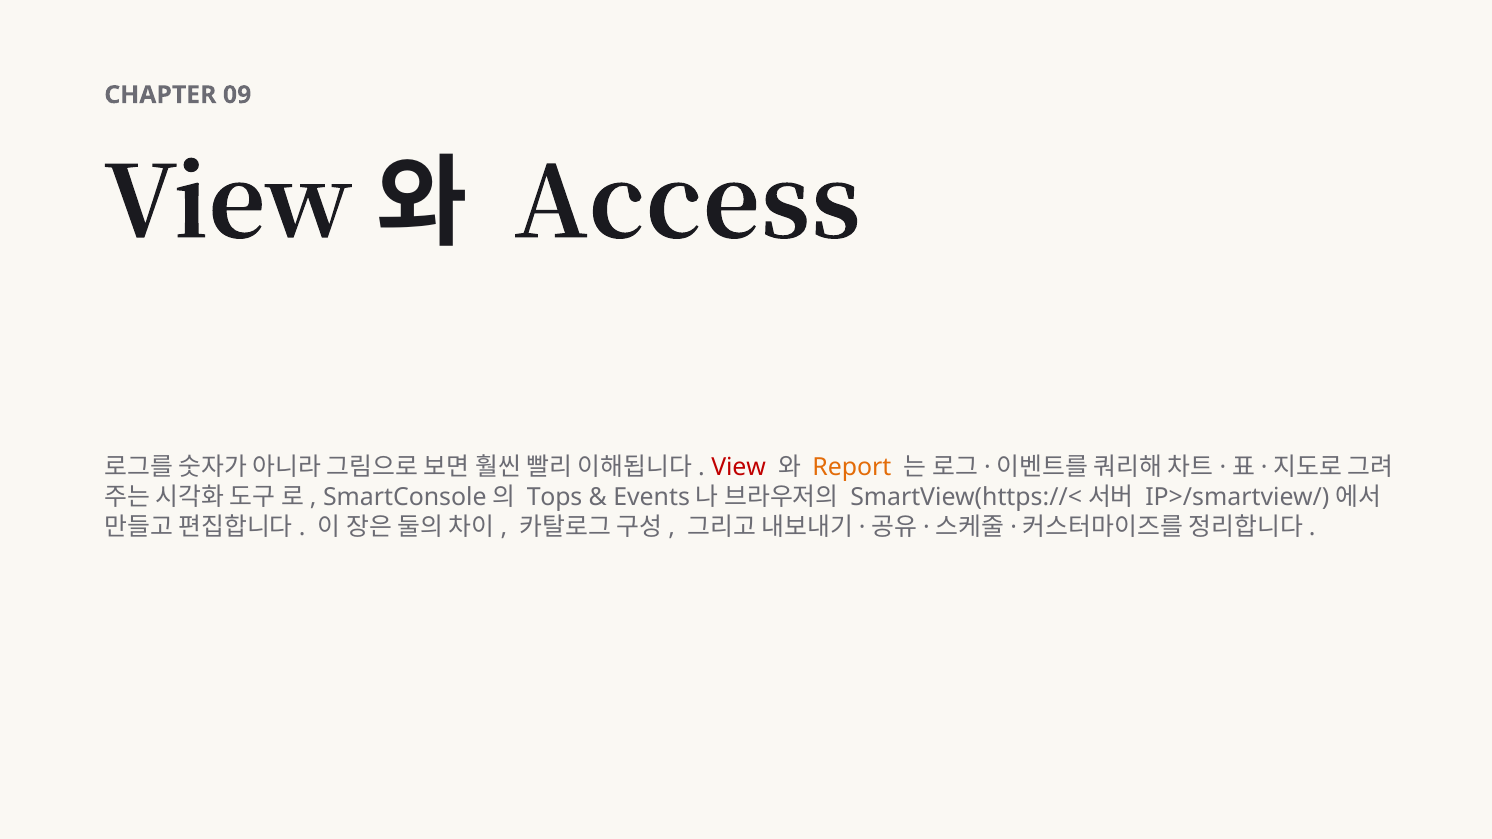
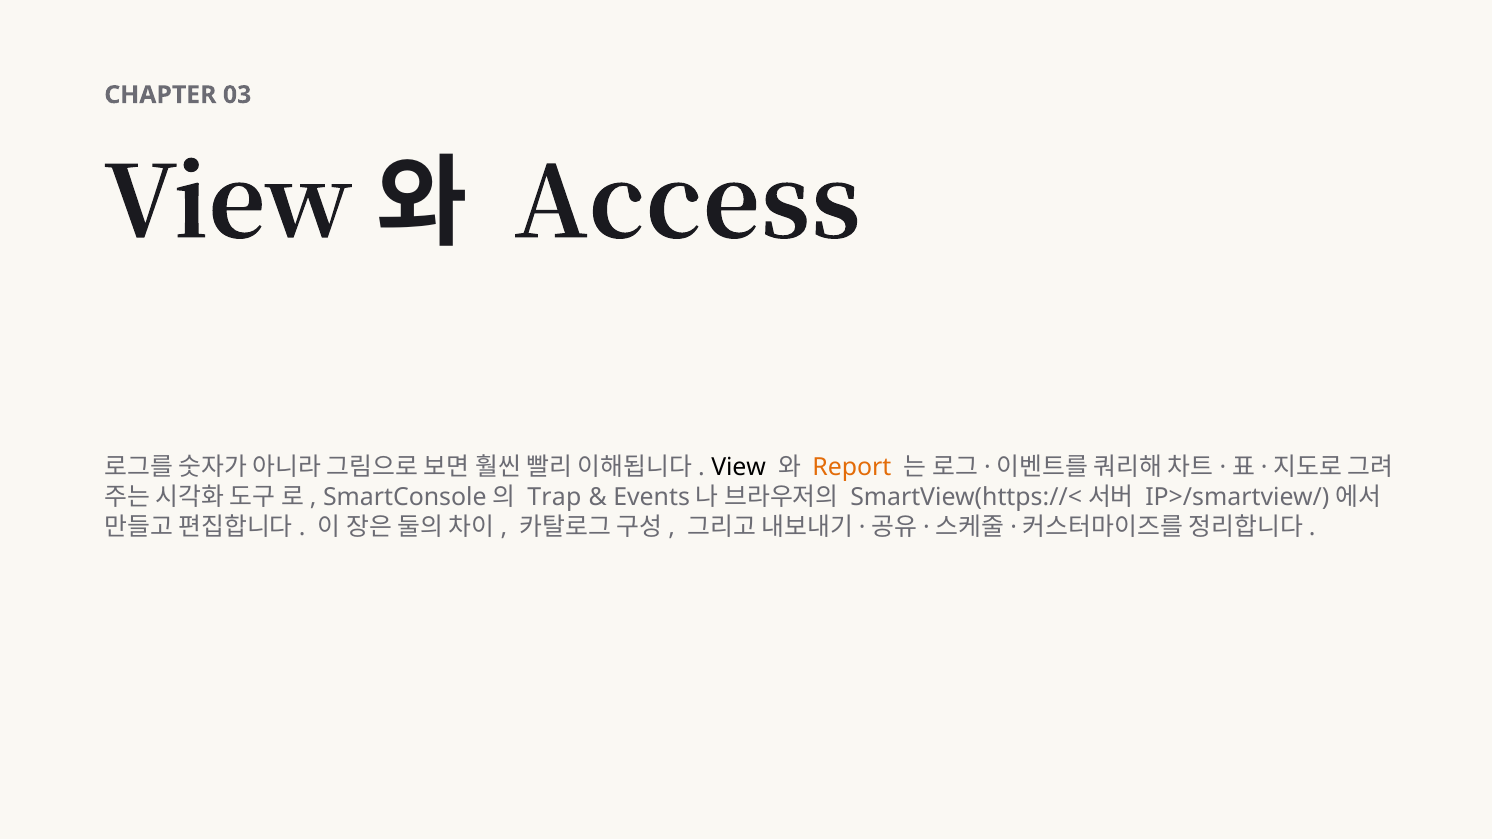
09: 09 -> 03 (237, 95)
View colour: red -> black (739, 468)
Tops: Tops -> Trap (554, 498)
